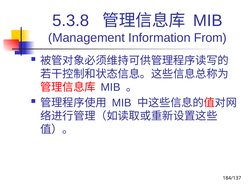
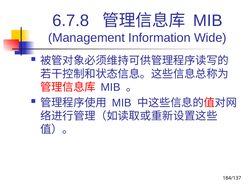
5.3.8: 5.3.8 -> 6.7.8 (71, 21)
From: From -> Wide (210, 38)
